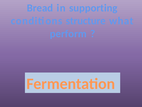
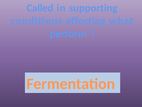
Bread: Bread -> Called (40, 8)
structure: structure -> effecting (86, 21)
